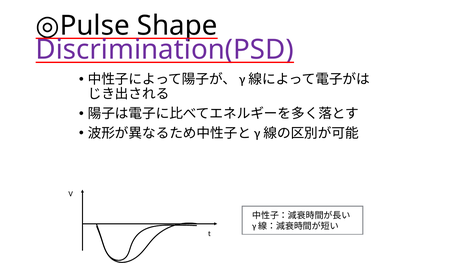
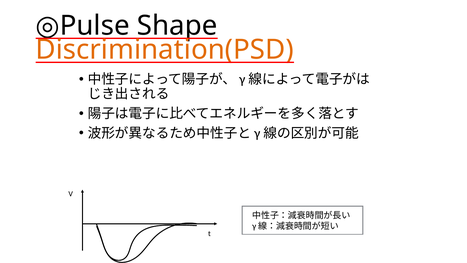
Discrimination(PSD colour: purple -> orange (165, 50)
